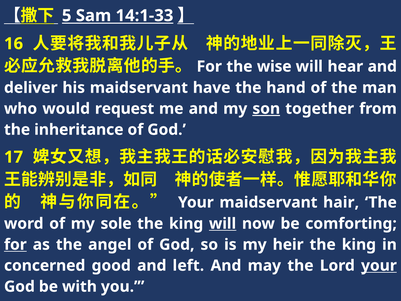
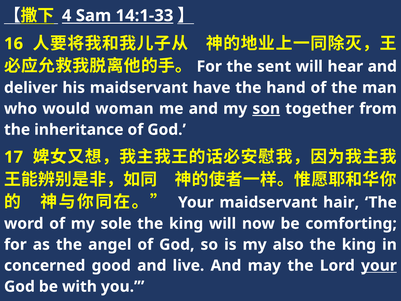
5: 5 -> 4 (67, 16)
wise: wise -> sent (274, 66)
request: request -> woman (124, 109)
will underline: present -> none (223, 223)
for underline: present -> none (15, 244)
heir: heir -> also (288, 244)
left: left -> live (188, 265)
